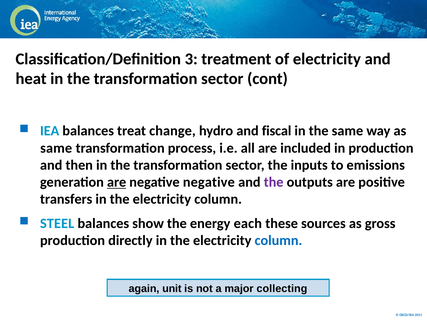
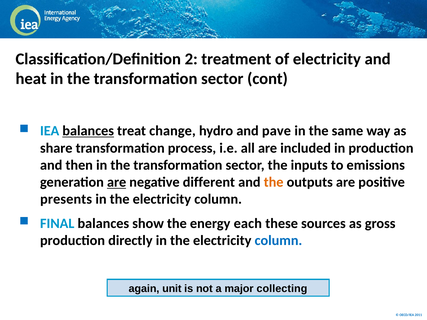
3: 3 -> 2 (191, 59)
balances underline: none -> present (88, 131)
fiscal: fiscal -> pave (276, 131)
same: same -> share (56, 148)
negative negative: negative -> different (209, 182)
the colour: purple -> orange (274, 182)
transfers: transfers -> presents (66, 199)
STEEL: STEEL -> FINAL (57, 224)
